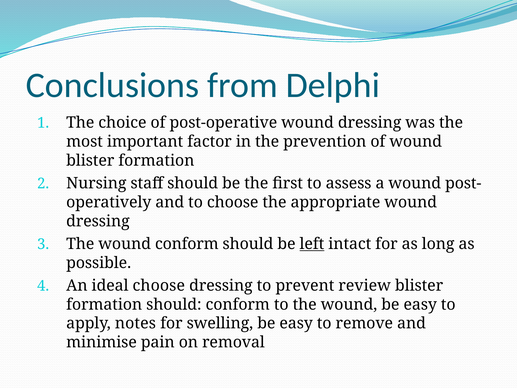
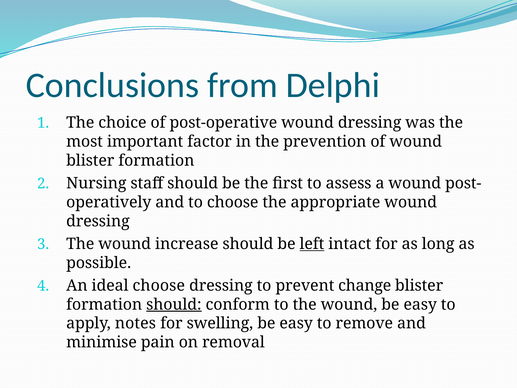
wound conform: conform -> increase (187, 244)
review: review -> change (365, 285)
should underline: none -> present (174, 304)
